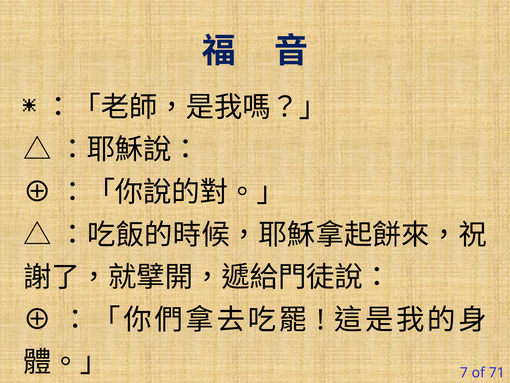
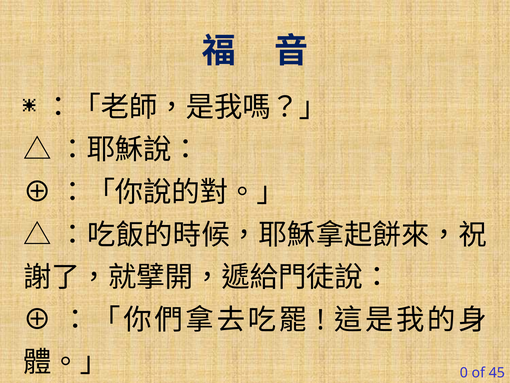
7: 7 -> 0 (464, 372)
71: 71 -> 45 (497, 372)
